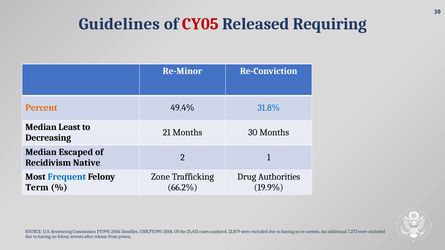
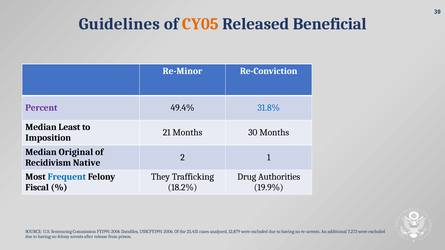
CY05 colour: red -> orange (200, 24)
Requiring: Requiring -> Beneficial (330, 24)
Percent colour: orange -> purple (41, 108)
Decreasing: Decreasing -> Imposition (48, 138)
Escaped: Escaped -> Original (76, 152)
Zone: Zone -> They (161, 177)
Term: Term -> Fiscal (37, 188)
66.2%: 66.2% -> 18.2% (182, 188)
